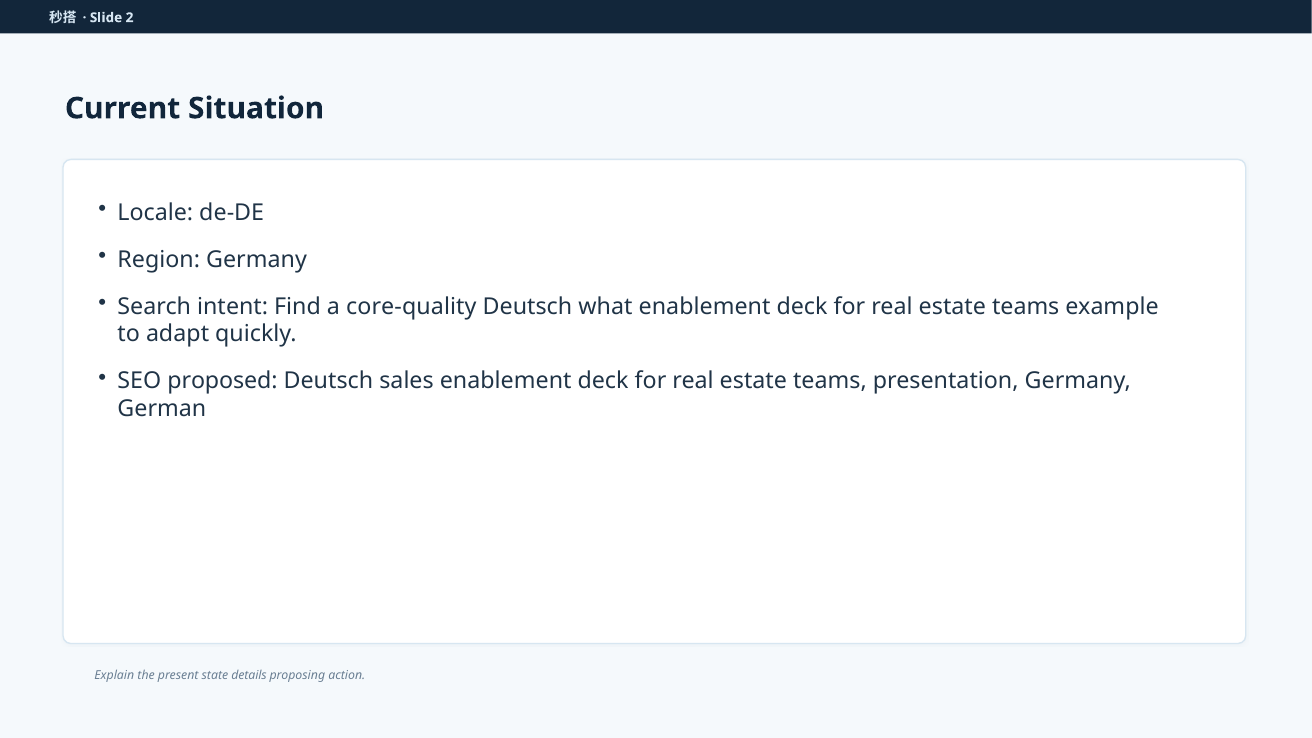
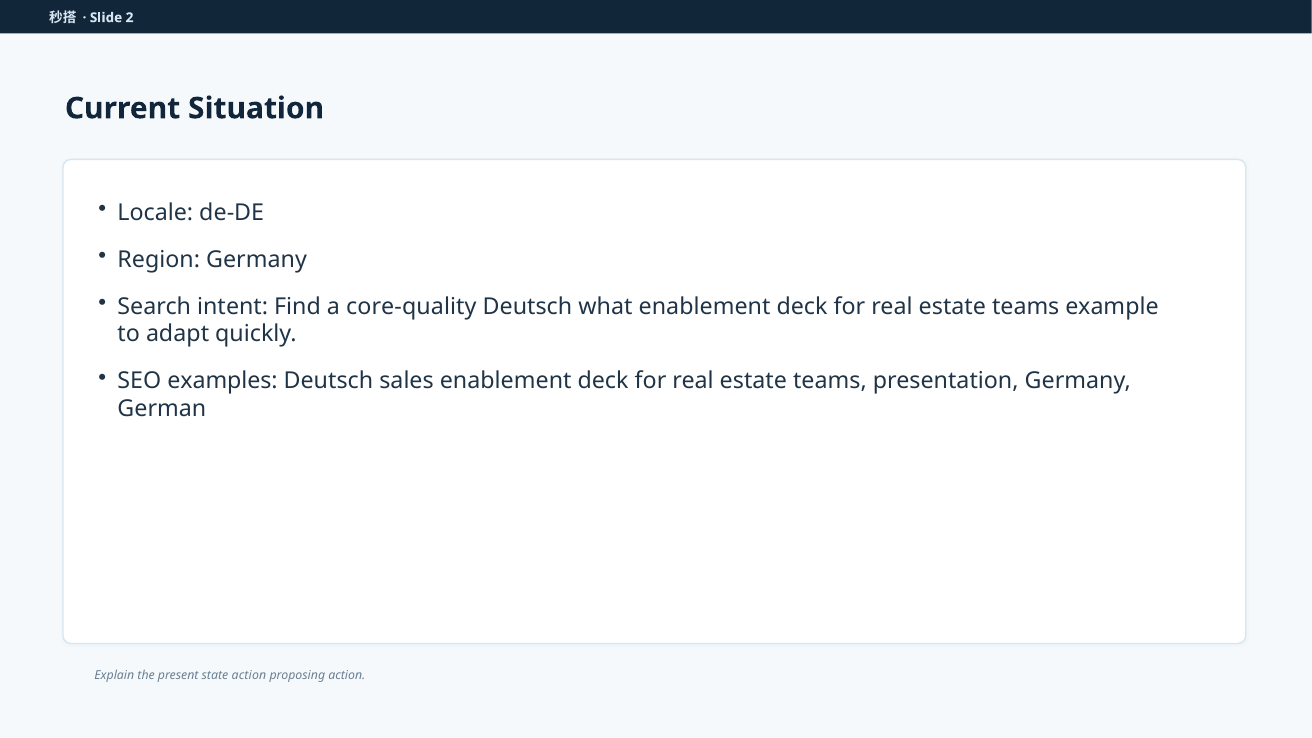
proposed: proposed -> examples (222, 381)
state details: details -> action (249, 676)
